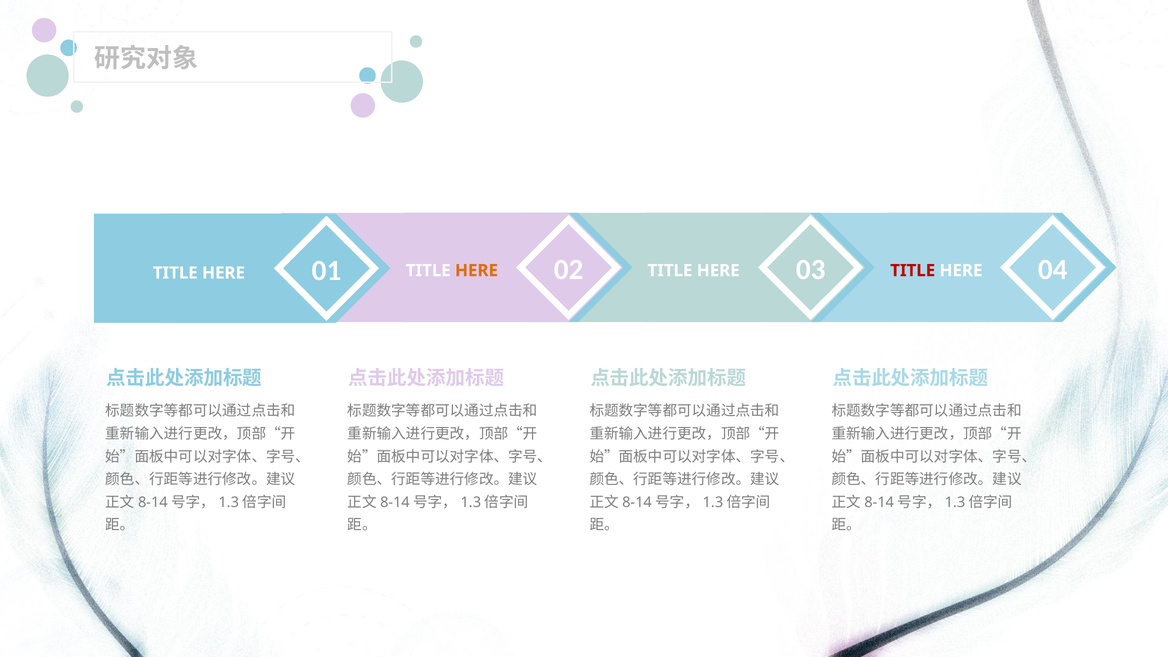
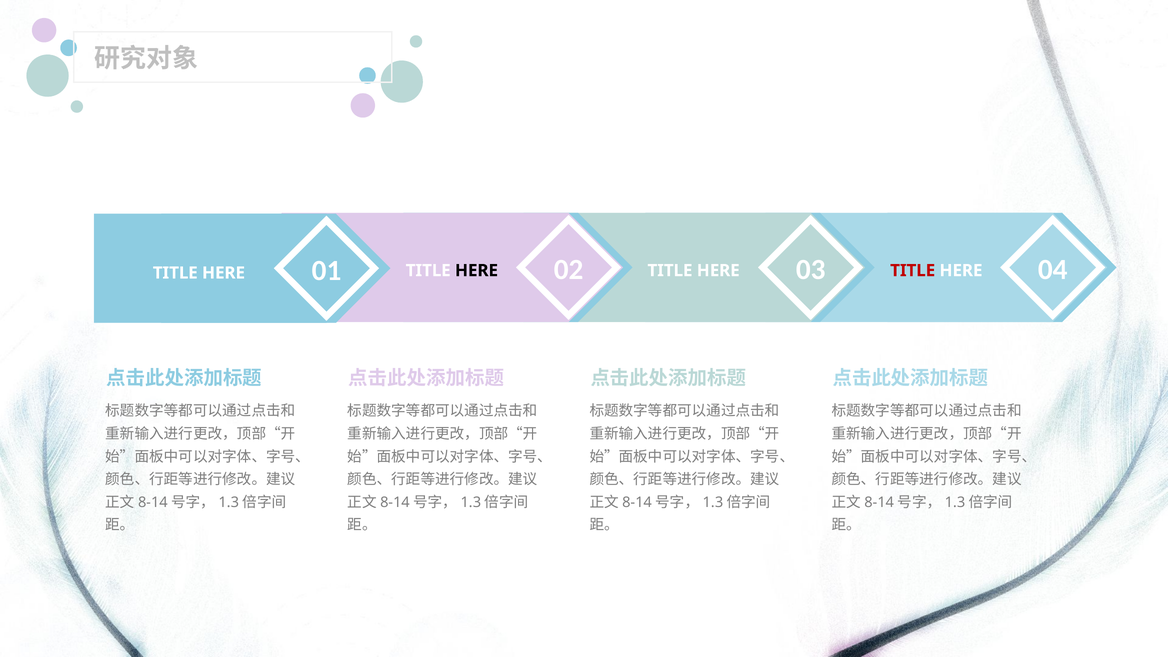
HERE colour: orange -> black (477, 271)
